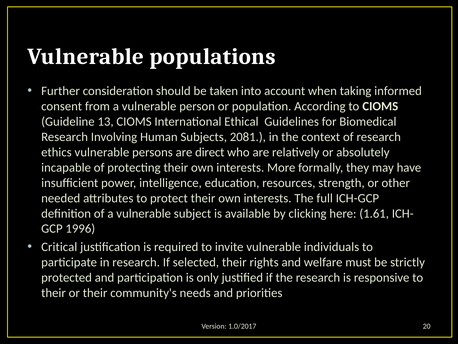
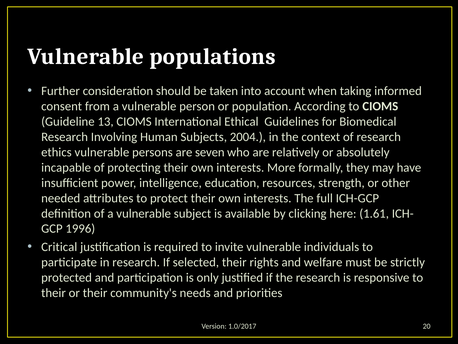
2081: 2081 -> 2004 (248, 137)
direct: direct -> seven (210, 152)
